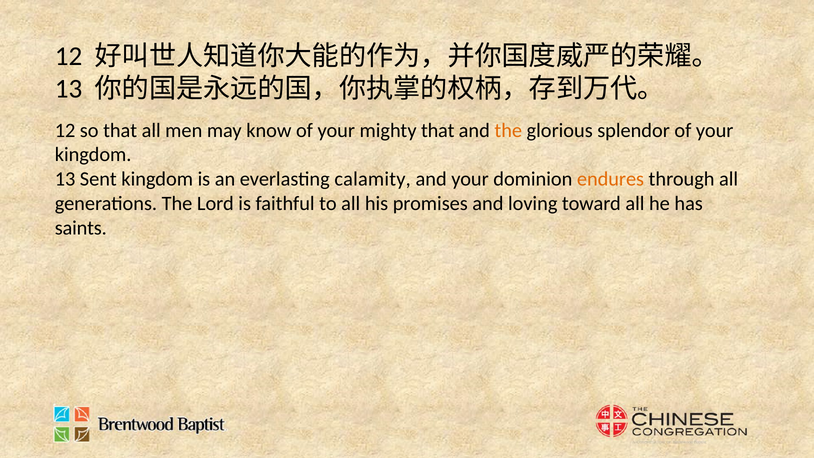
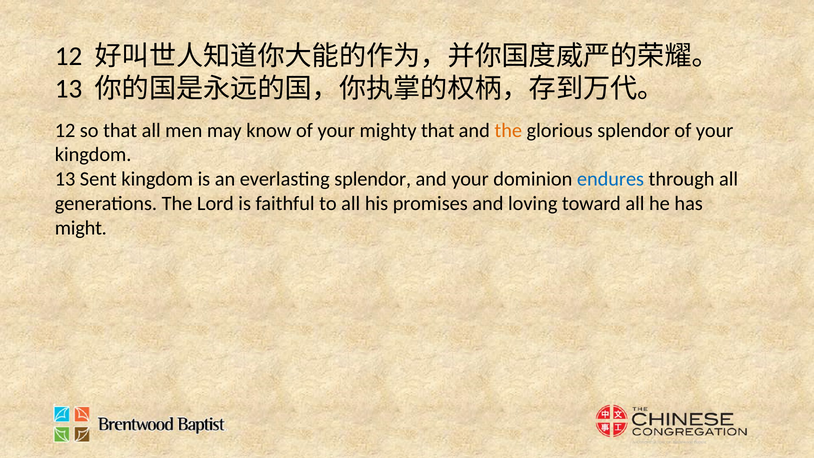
everlasting calamity: calamity -> splendor (373, 179)
endures colour: orange -> blue (610, 179)
saints: saints -> might (81, 228)
